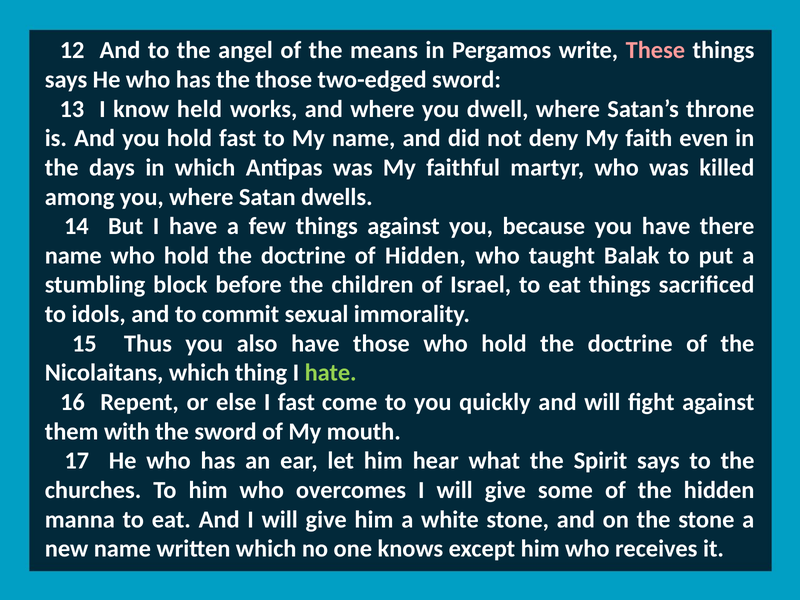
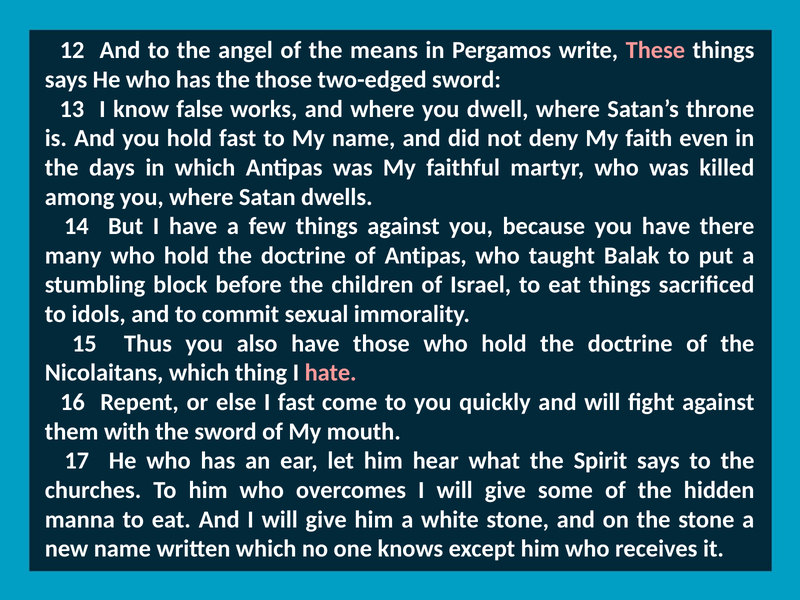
held: held -> false (200, 109)
name: name -> many (73, 256)
of Hidden: Hidden -> Antipas (426, 256)
hate colour: light green -> pink (331, 373)
